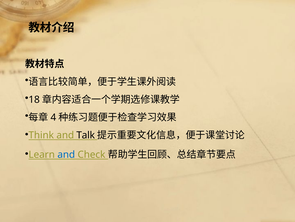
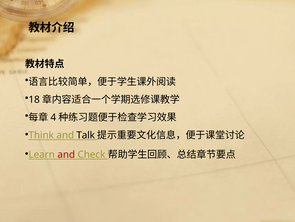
and colour: blue -> red (66, 154)
